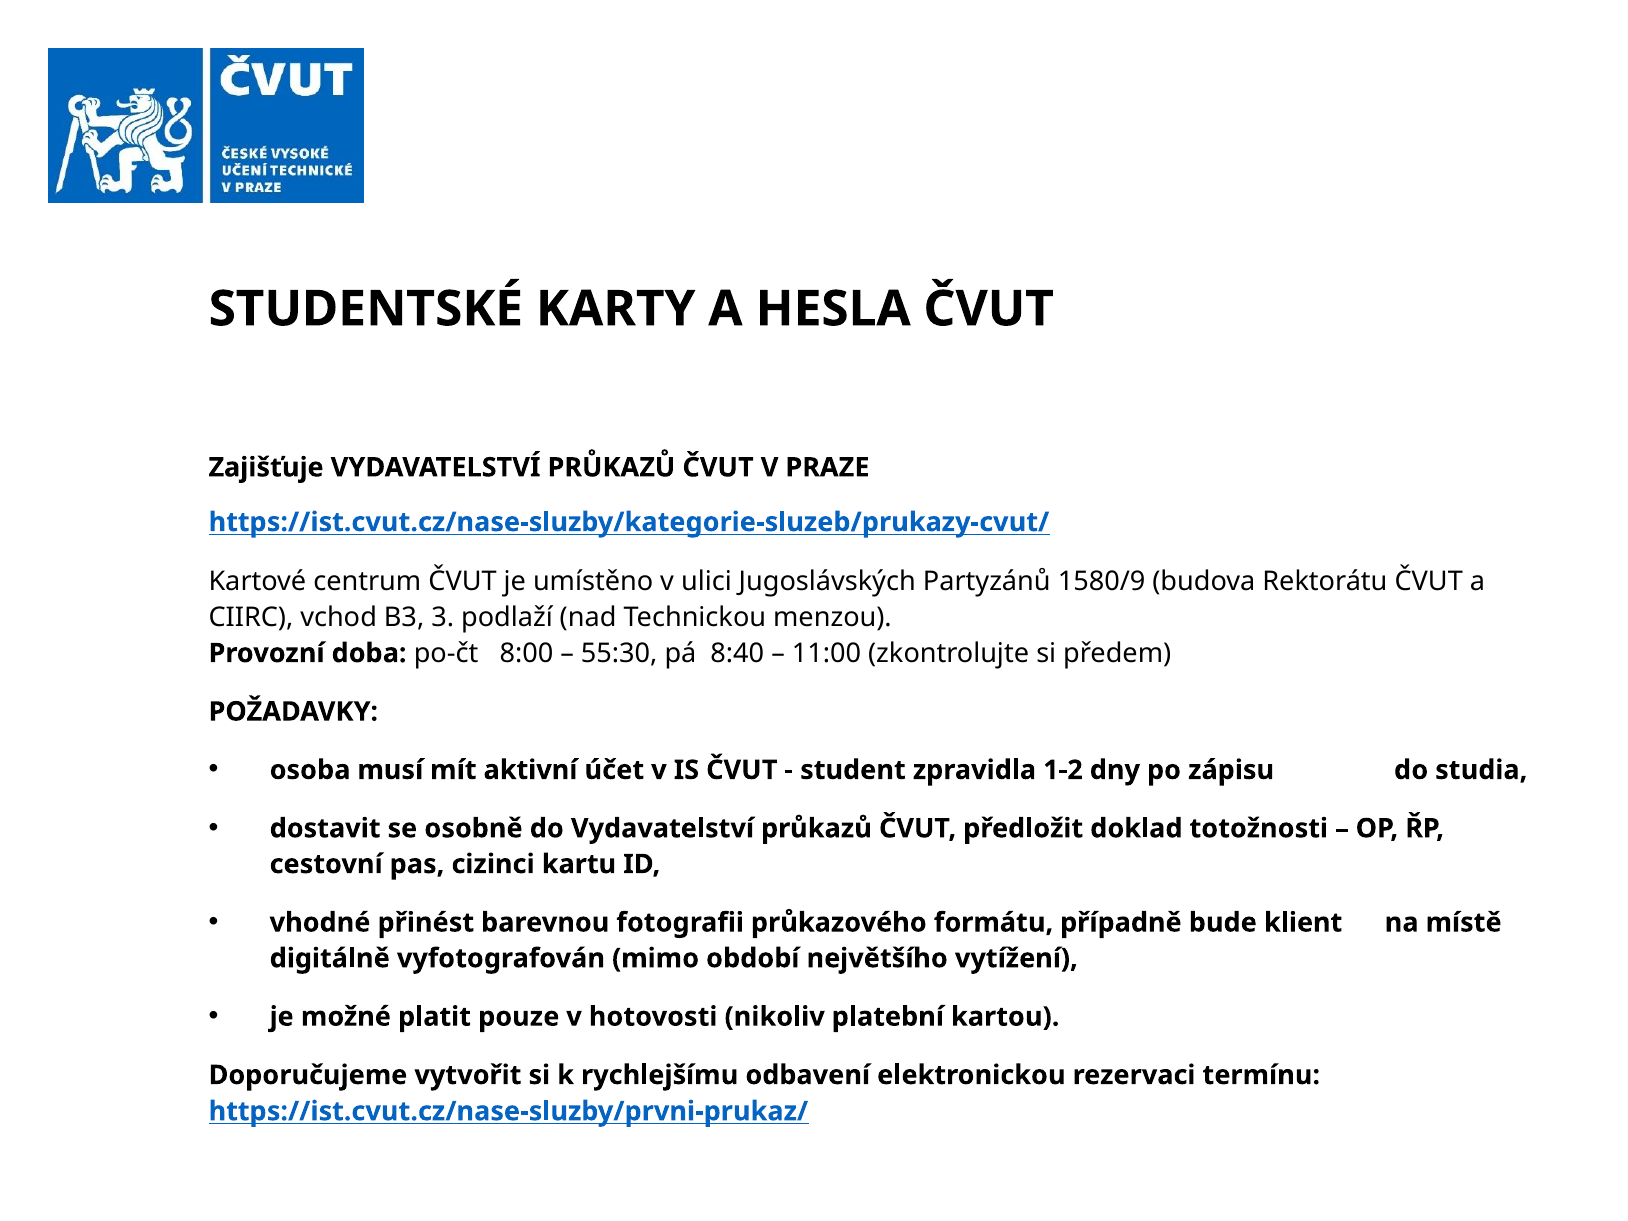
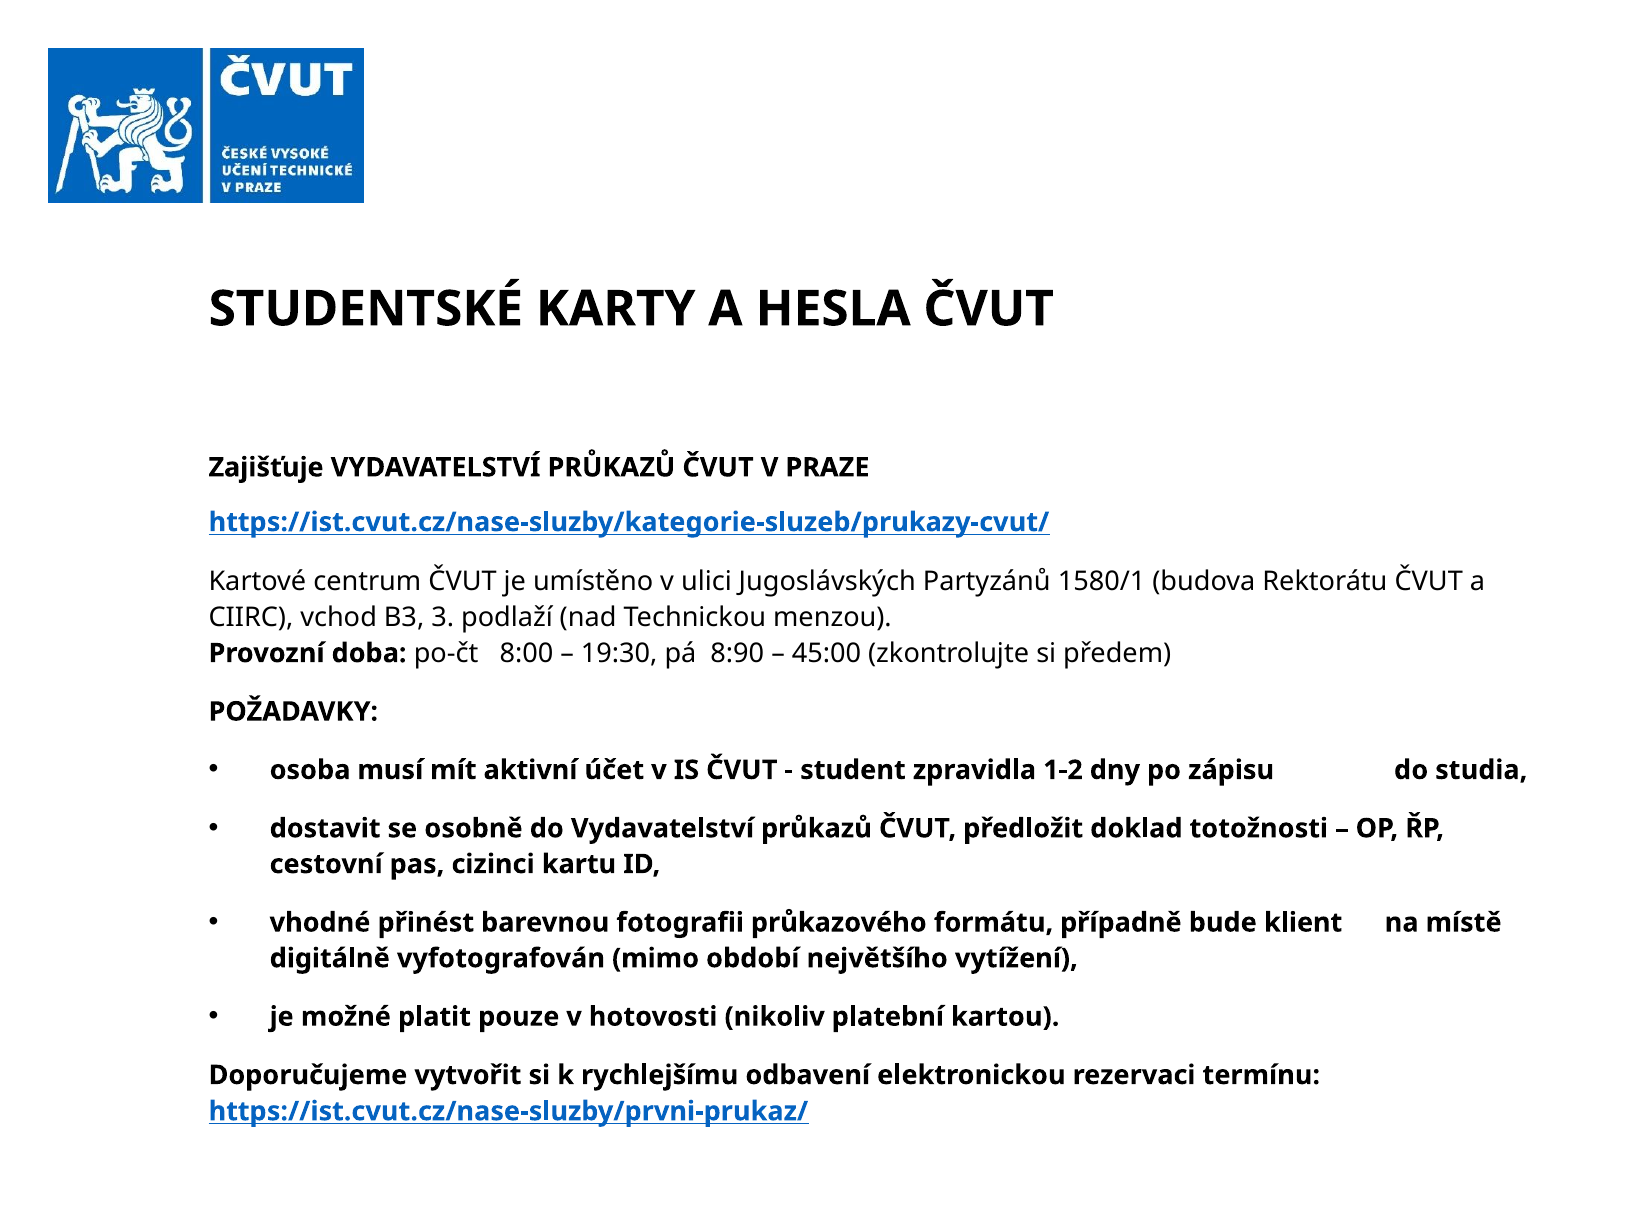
1580/9: 1580/9 -> 1580/1 (1102, 582)
55:30: 55:30 -> 19:30 (619, 653)
8:40: 8:40 -> 8:90 (737, 653)
11:00: 11:00 -> 45:00 (827, 653)
